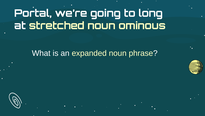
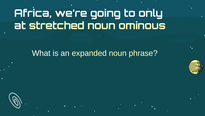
Portal: Portal -> Africa (33, 13)
long: long -> only (151, 13)
